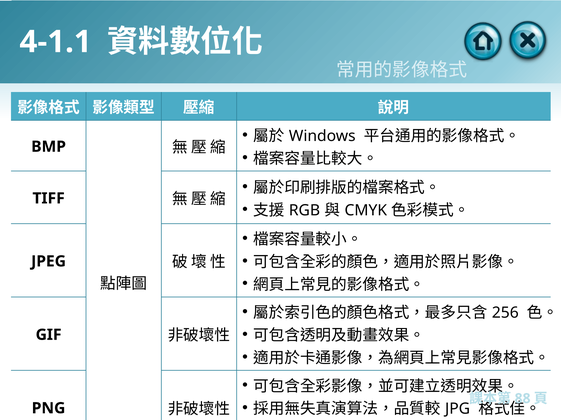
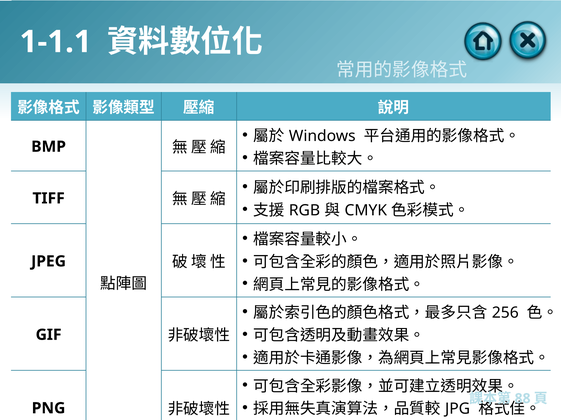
4-1.1: 4-1.1 -> 1-1.1 (56, 42)
